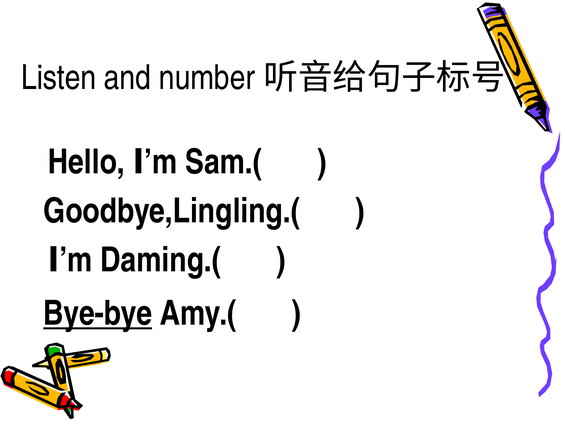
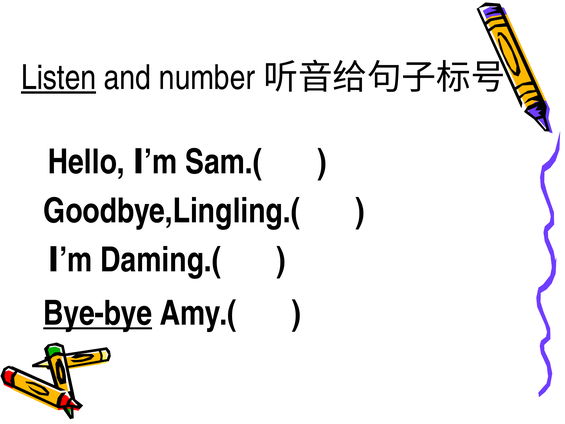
Listen underline: none -> present (59, 78)
